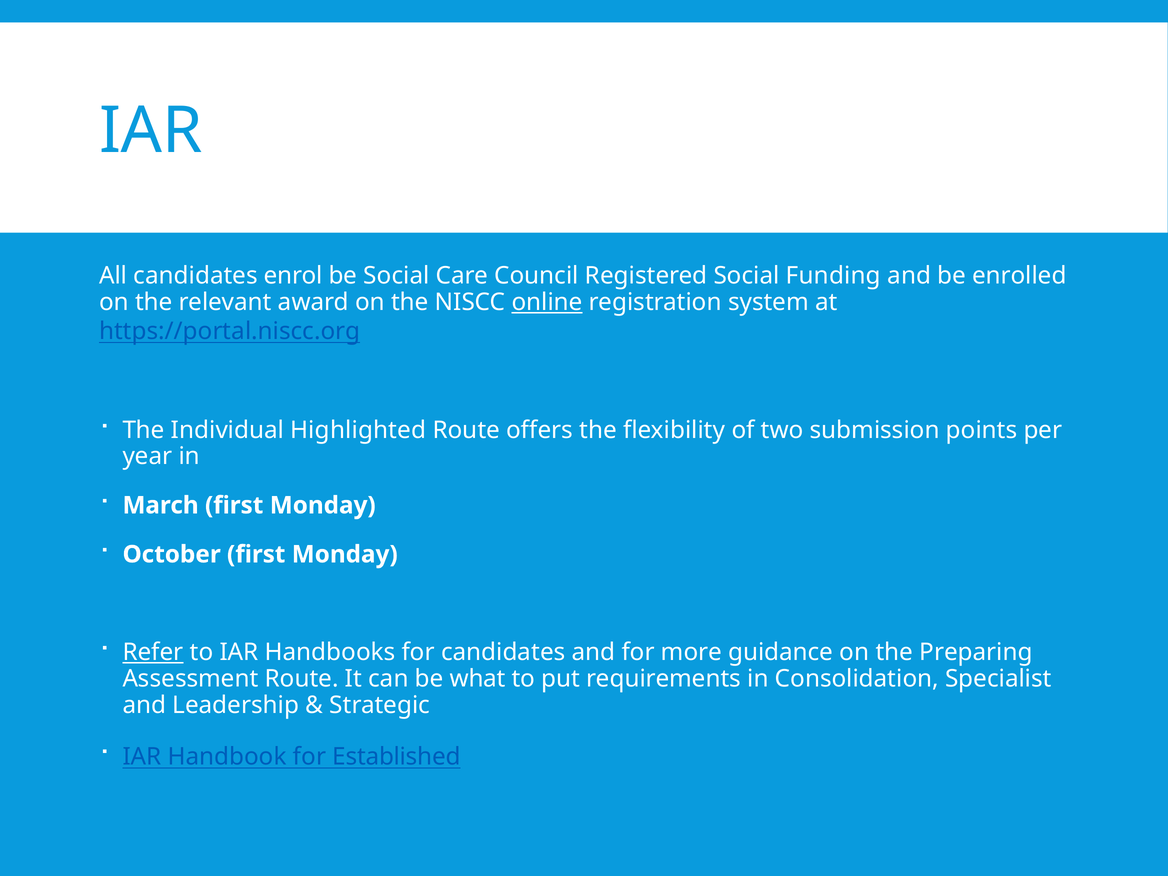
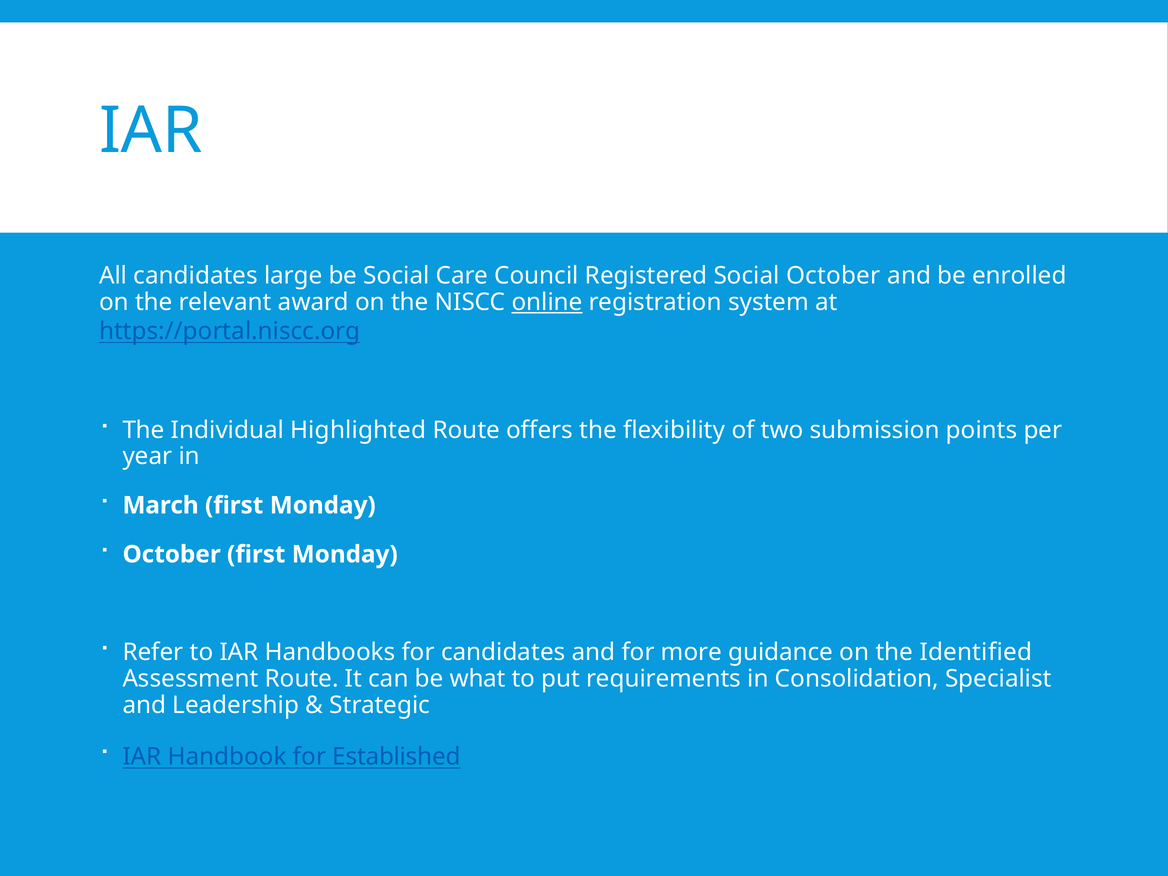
enrol: enrol -> large (293, 276)
Social Funding: Funding -> October (833, 276)
Refer underline: present -> none (153, 652)
Preparing: Preparing -> Identified (976, 652)
